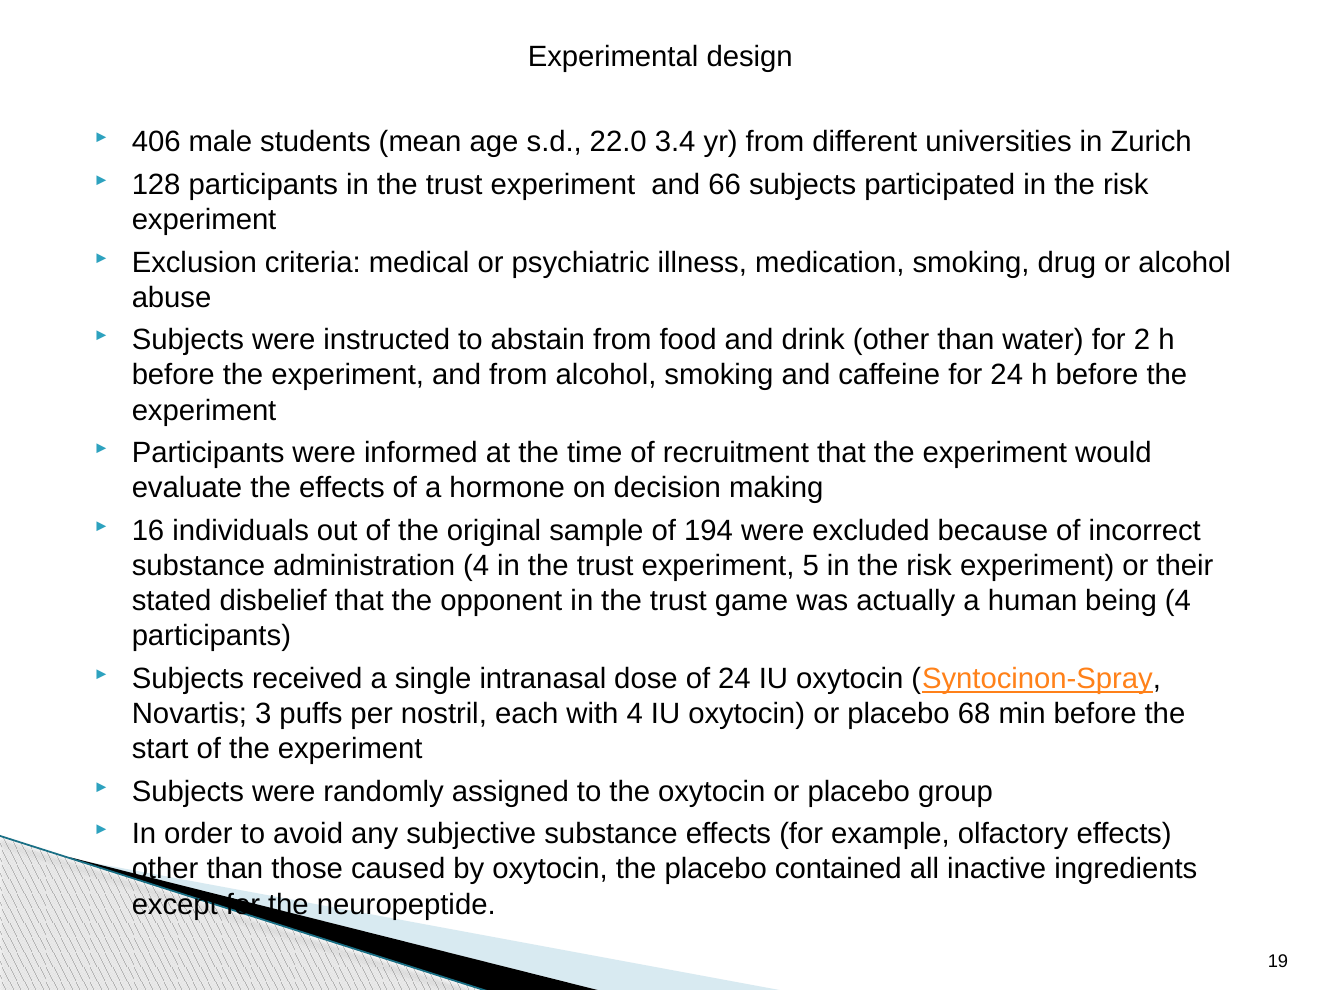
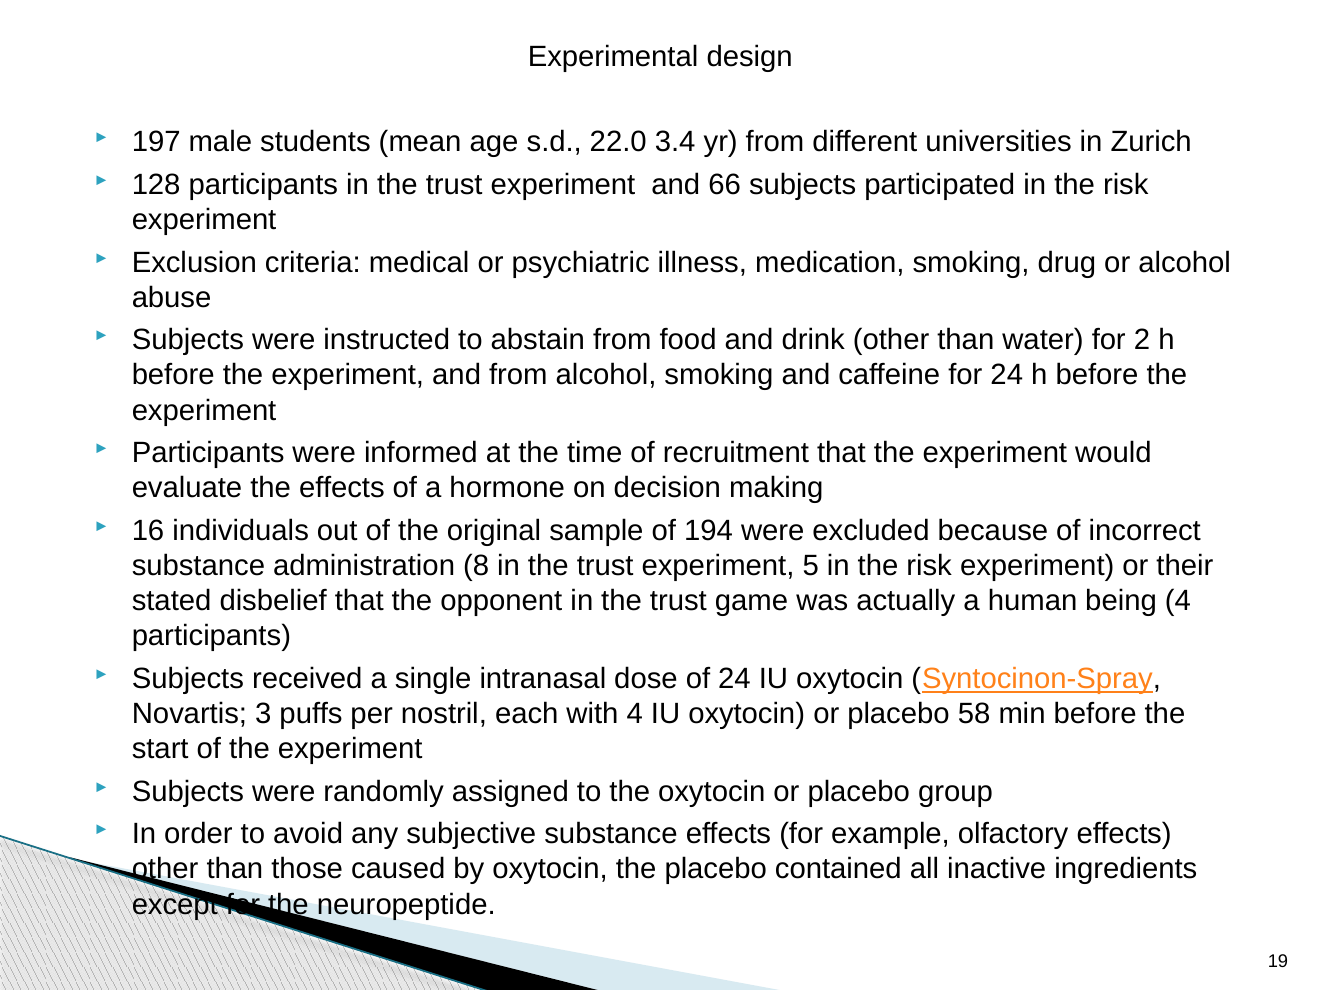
406: 406 -> 197 (156, 142)
administration 4: 4 -> 8 (476, 566)
68: 68 -> 58 (974, 714)
